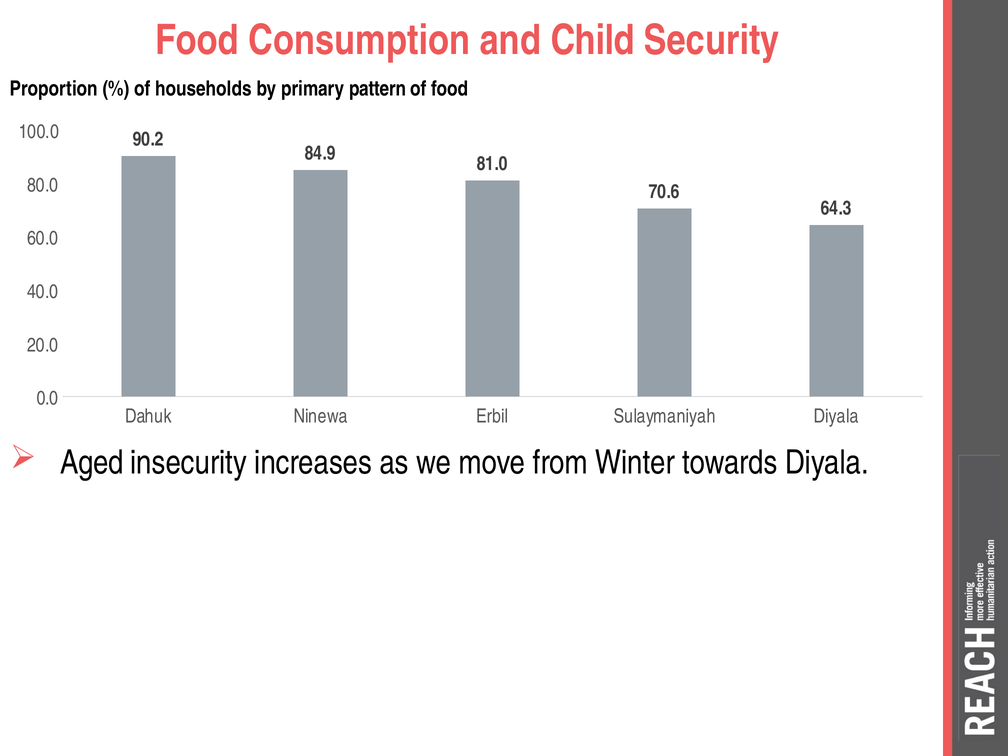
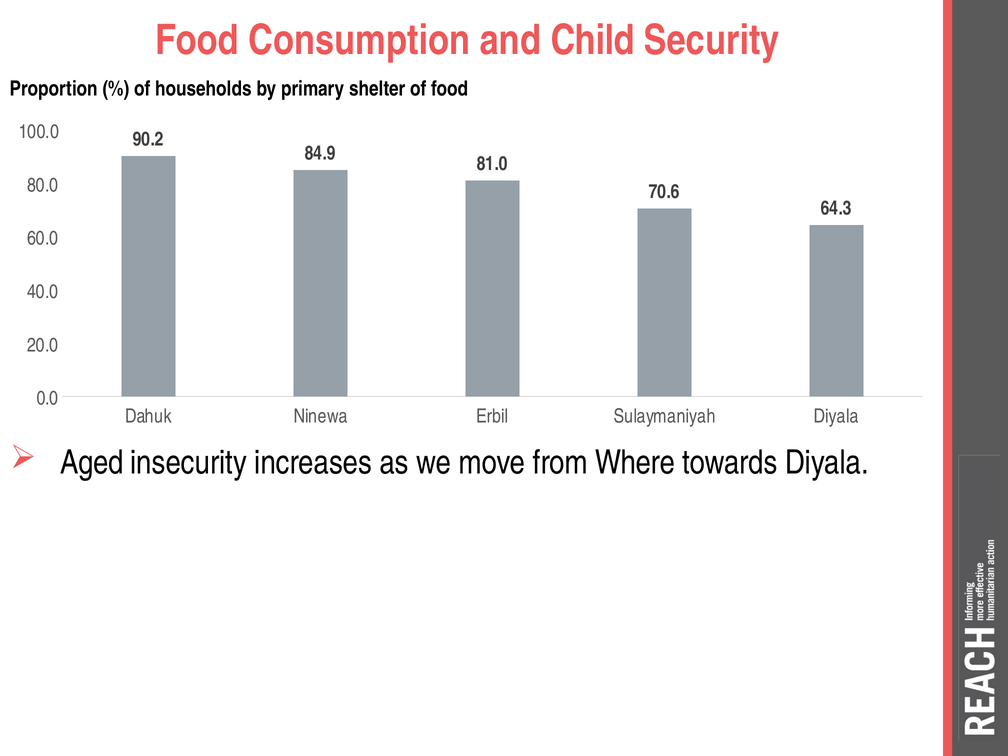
pattern: pattern -> shelter (377, 89)
Winter: Winter -> Where (635, 463)
